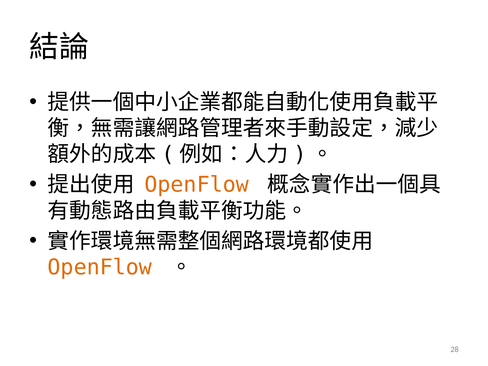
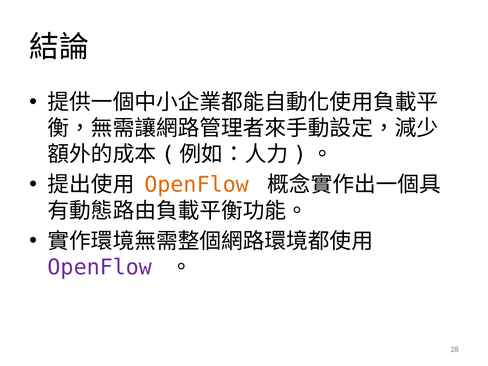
OpenFlow colour: orange -> purple (100, 267)
